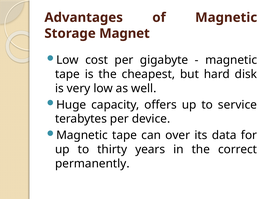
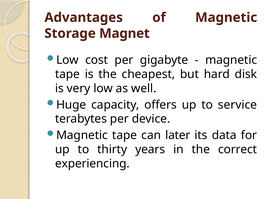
over: over -> later (178, 136)
permanently: permanently -> experiencing (92, 164)
